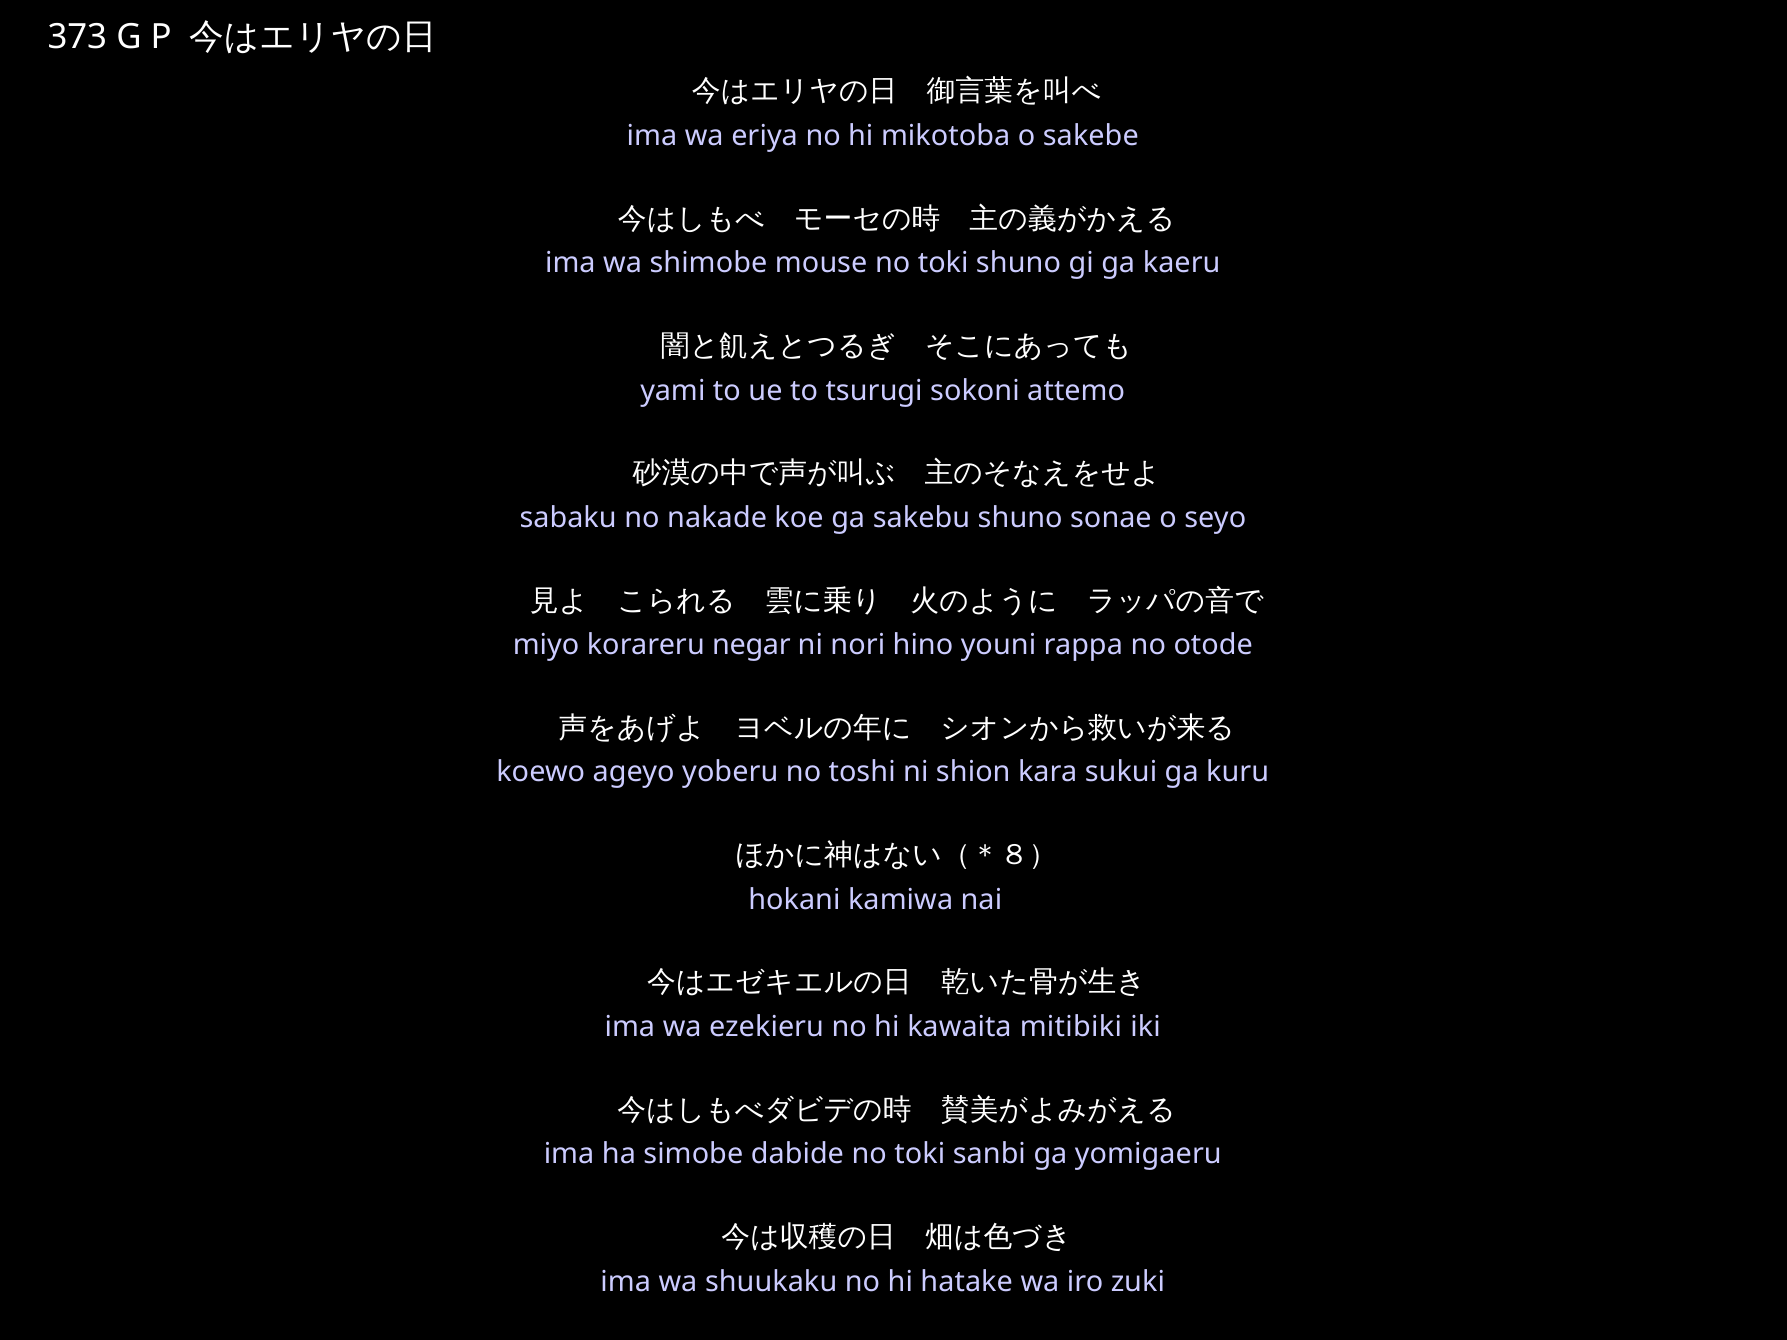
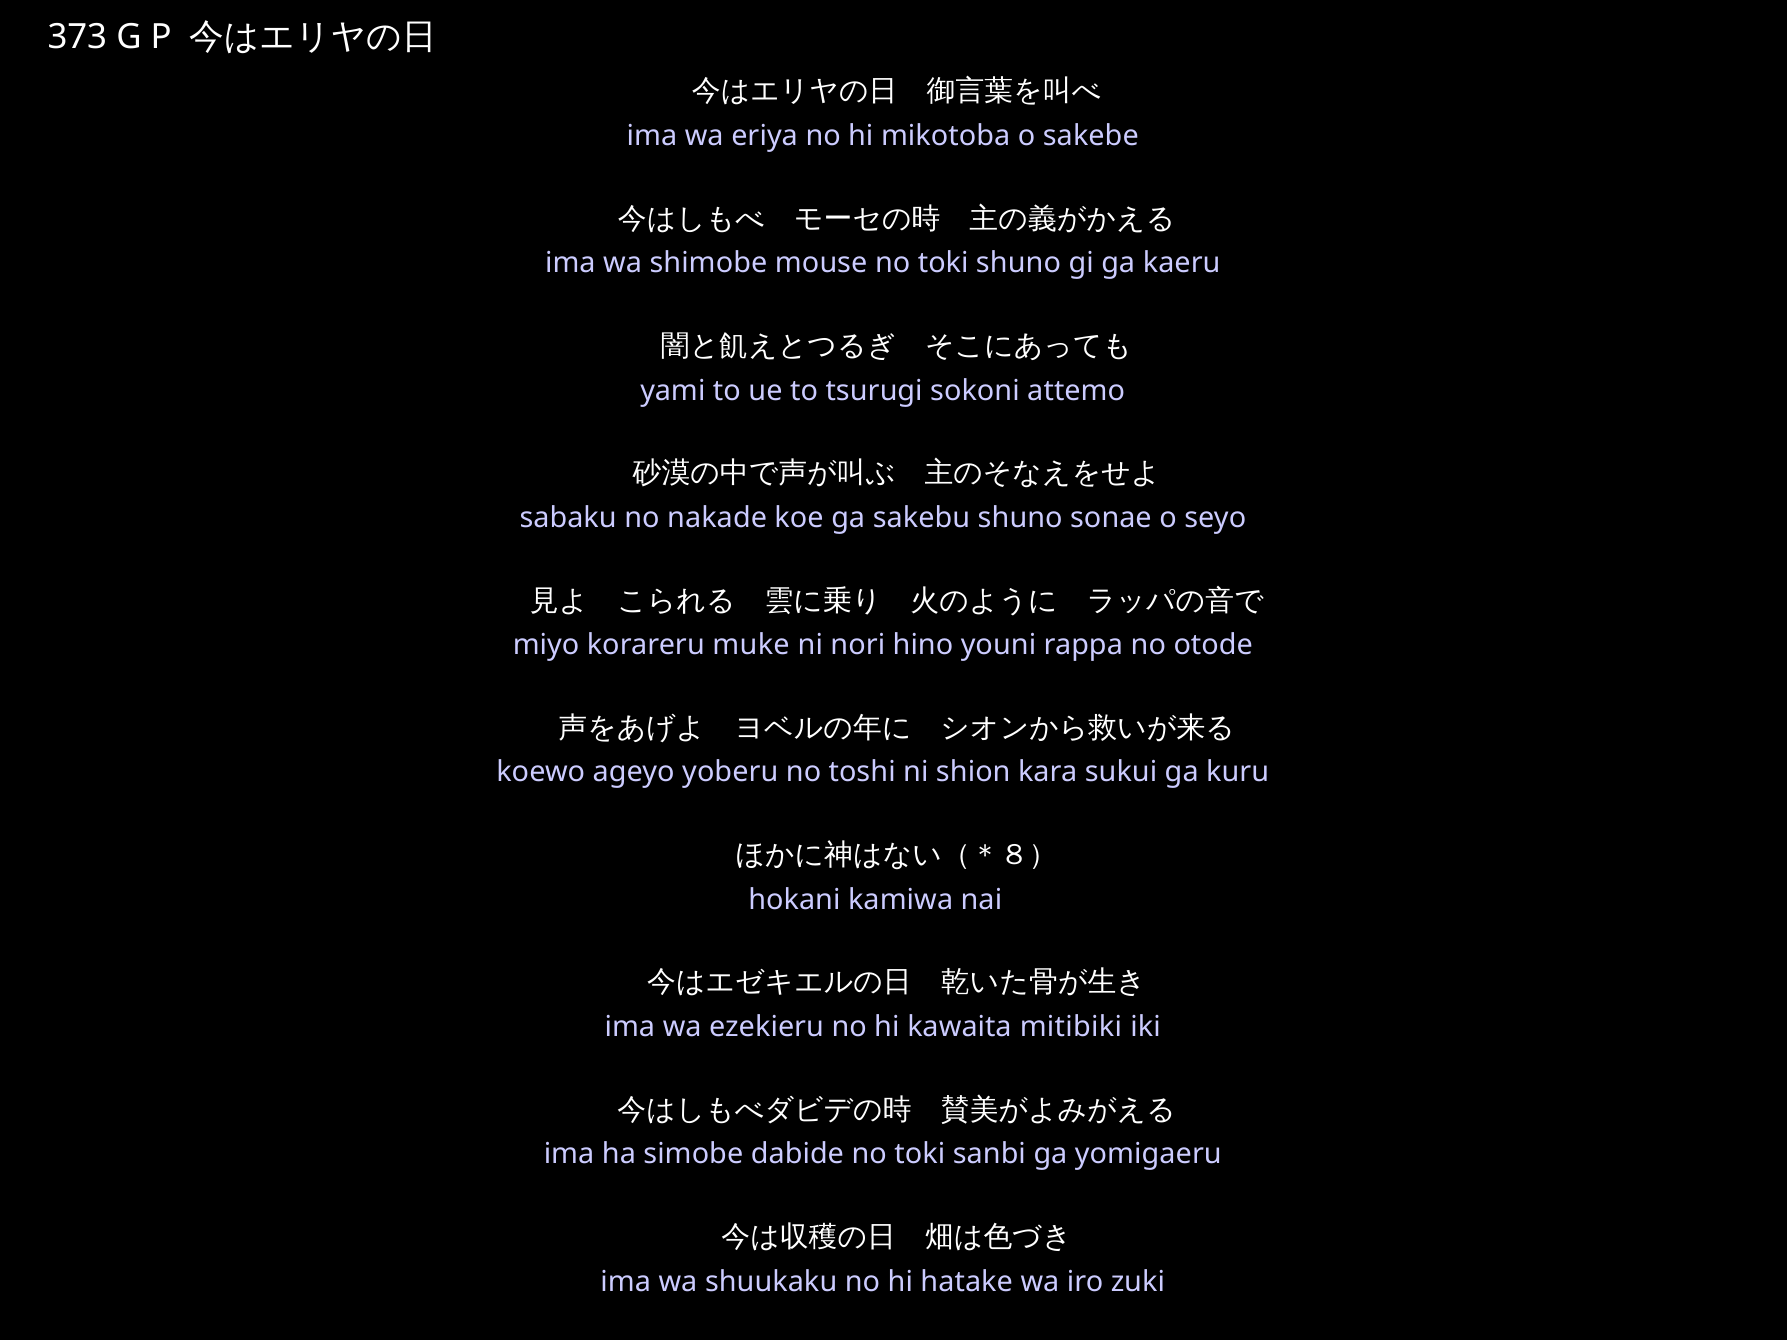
negar: negar -> muke (751, 645)
